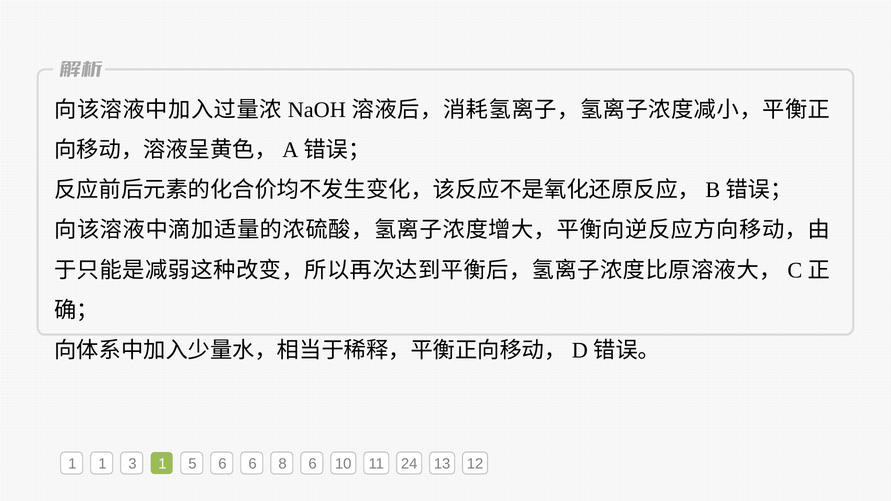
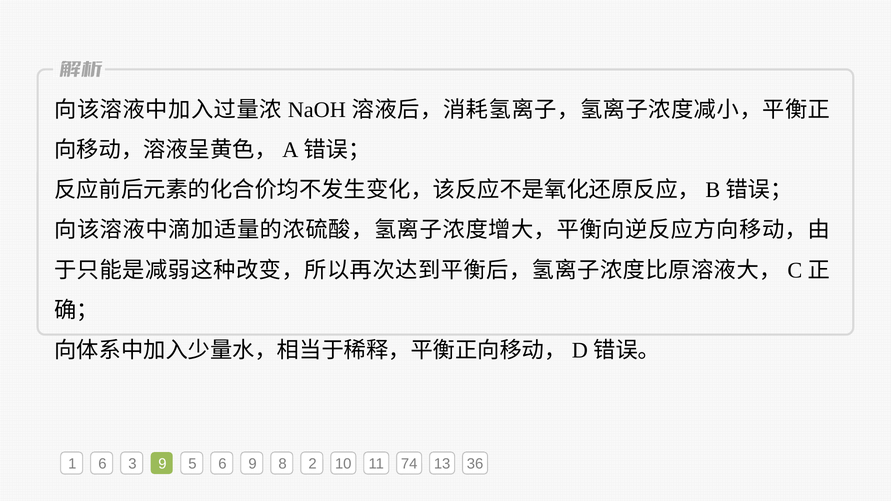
1 1: 1 -> 6 (102, 464)
3 1: 1 -> 9 (162, 464)
6 6: 6 -> 9 (253, 464)
8 6: 6 -> 2 (313, 464)
24: 24 -> 74 (409, 464)
12: 12 -> 36 (475, 464)
